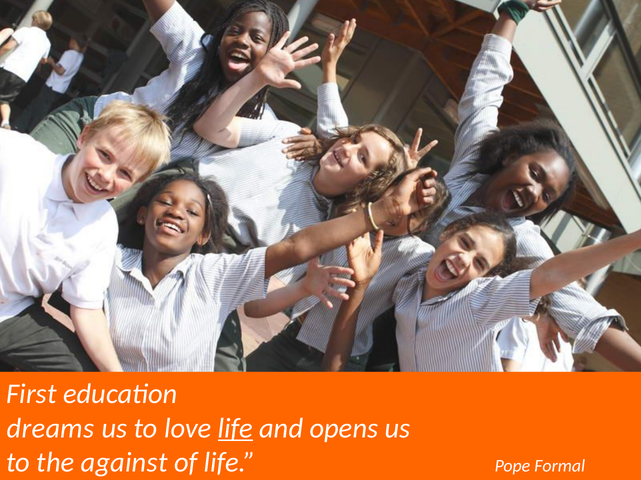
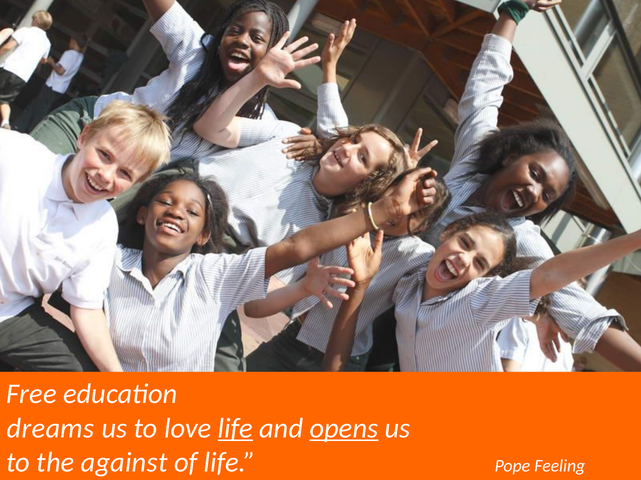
First: First -> Free (31, 395)
opens underline: none -> present (344, 429)
Formal: Formal -> Feeling (560, 467)
